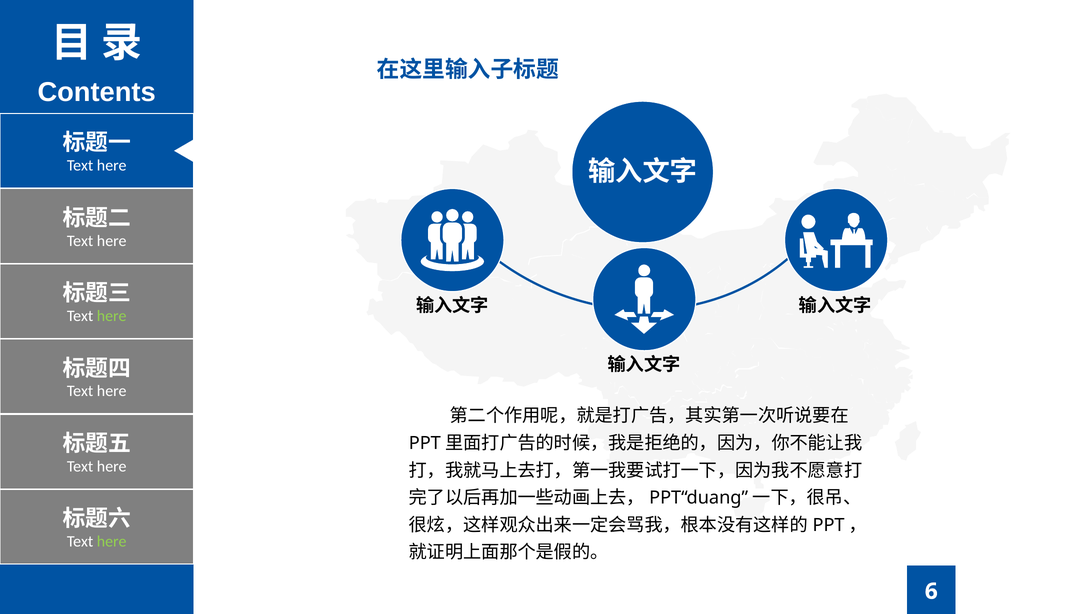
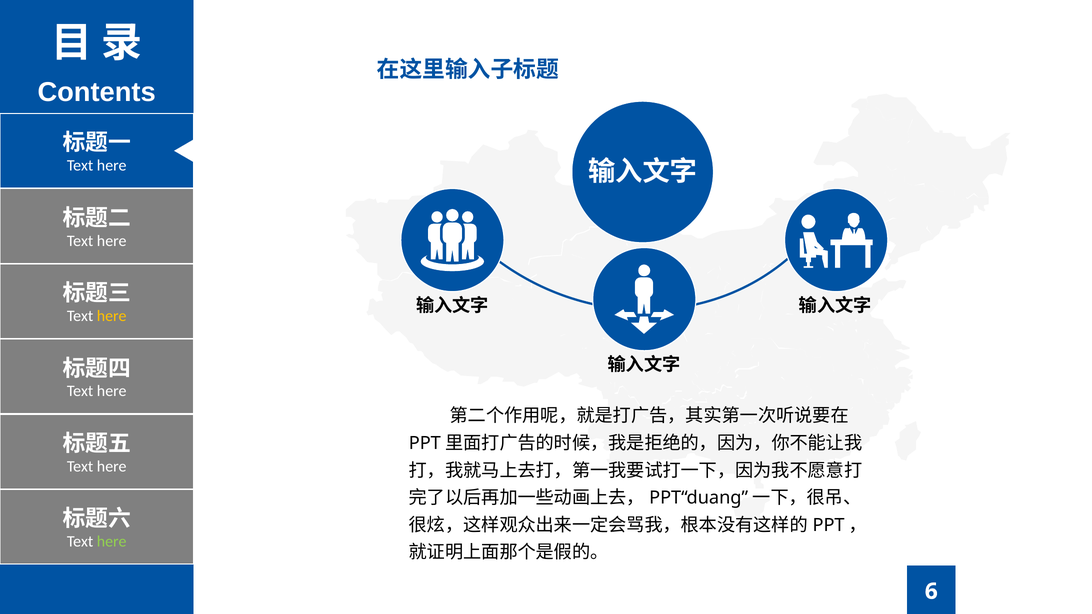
here colour: light green -> yellow (112, 316)
